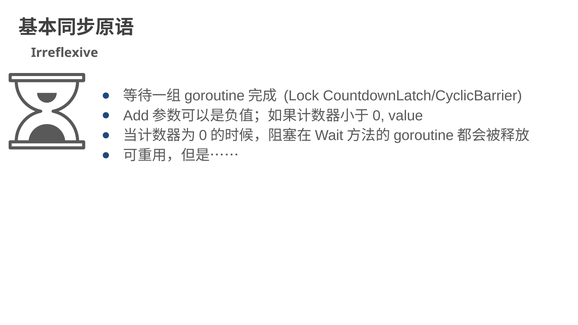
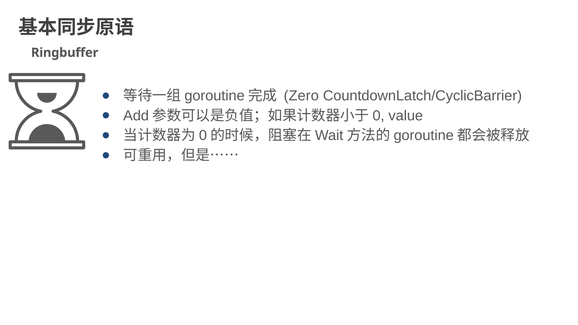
Irreflexive: Irreflexive -> Ringbuffer (65, 53)
Lock: Lock -> Zero (301, 96)
